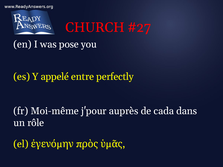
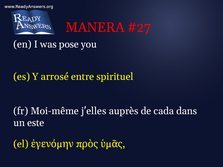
CHURCH: CHURCH -> MANERA (95, 28)
appelé: appelé -> arrosé (55, 77)
perfectly: perfectly -> spirituel (115, 77)
j'pour: j'pour -> j'elles (94, 111)
rôle: rôle -> este (36, 123)
